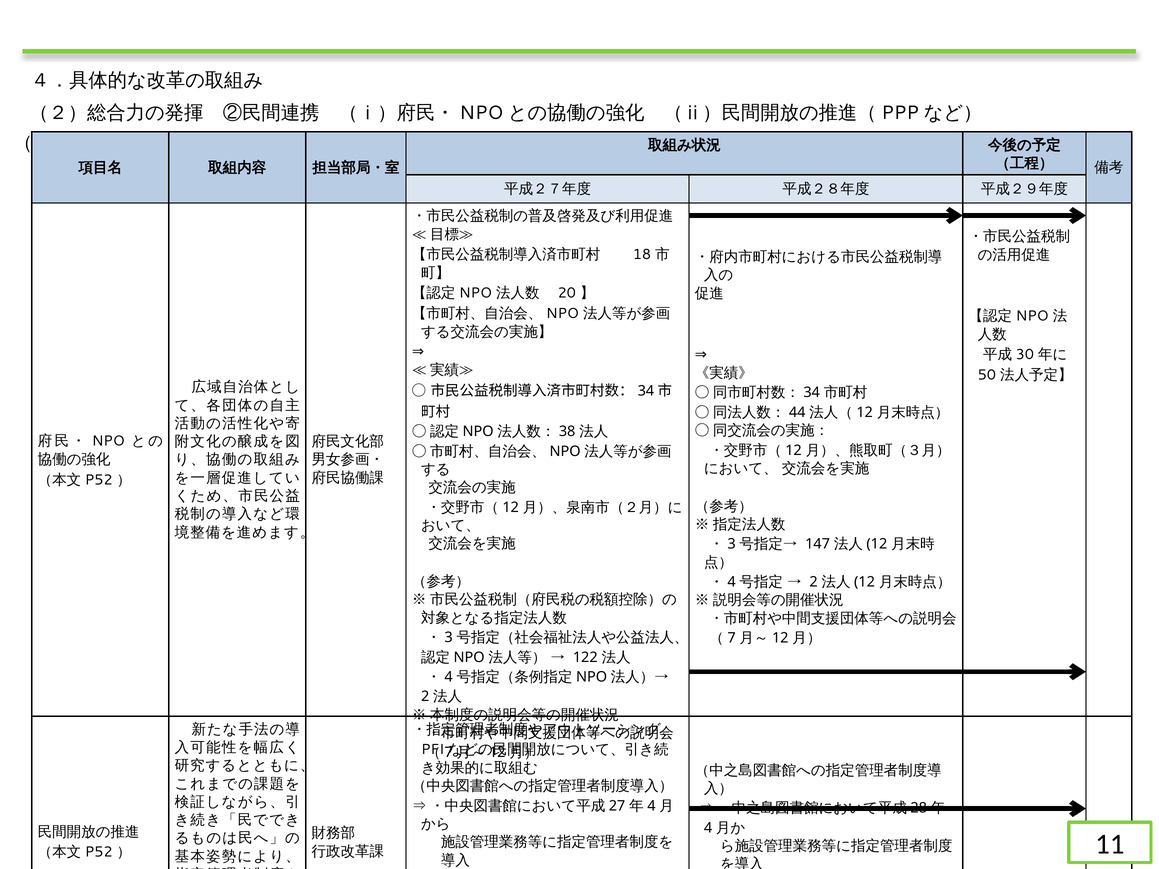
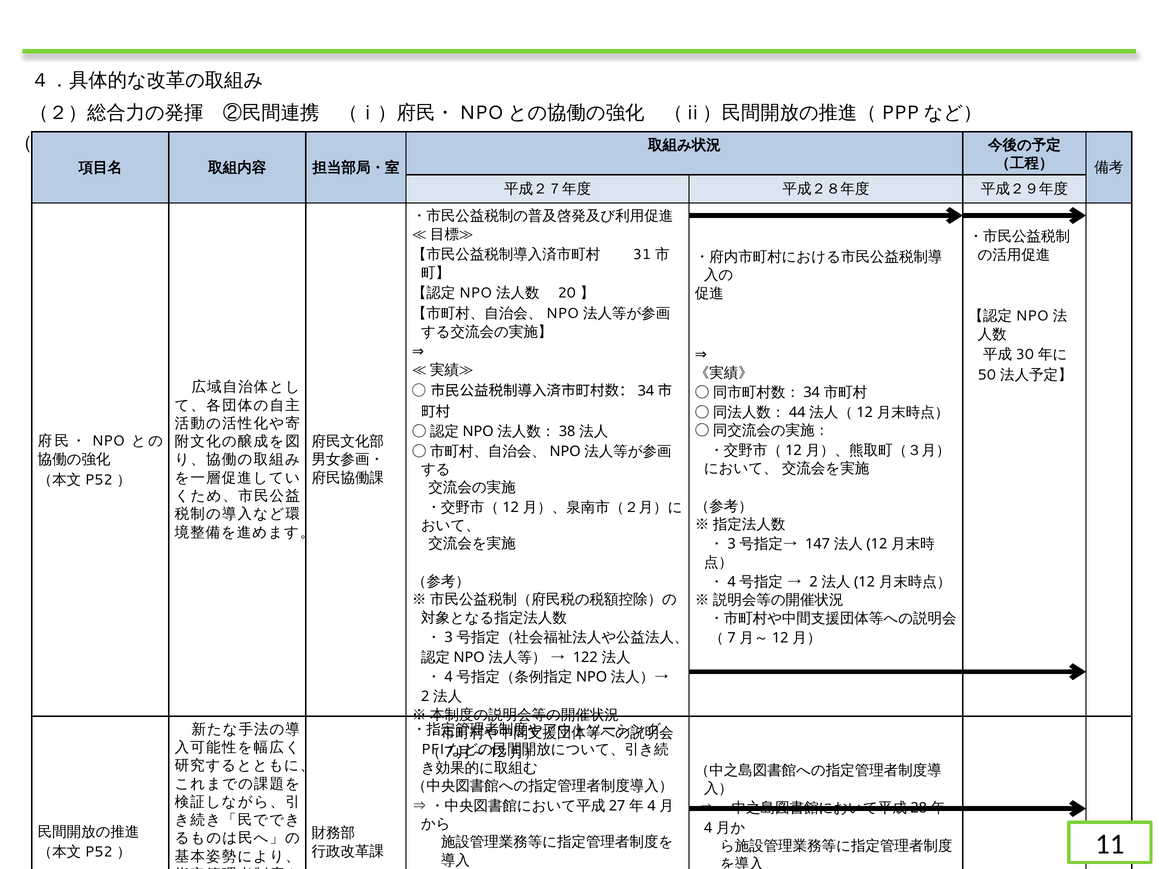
18: 18 -> 31 (642, 254)
